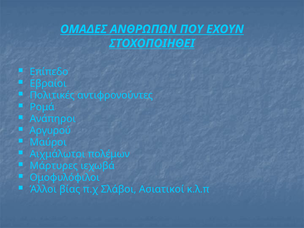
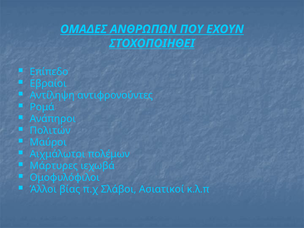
Πολιτικές: Πολιτικές -> Αντίληψη (52, 95)
Αργυρού: Αργυρού -> Πολιτών (50, 131)
